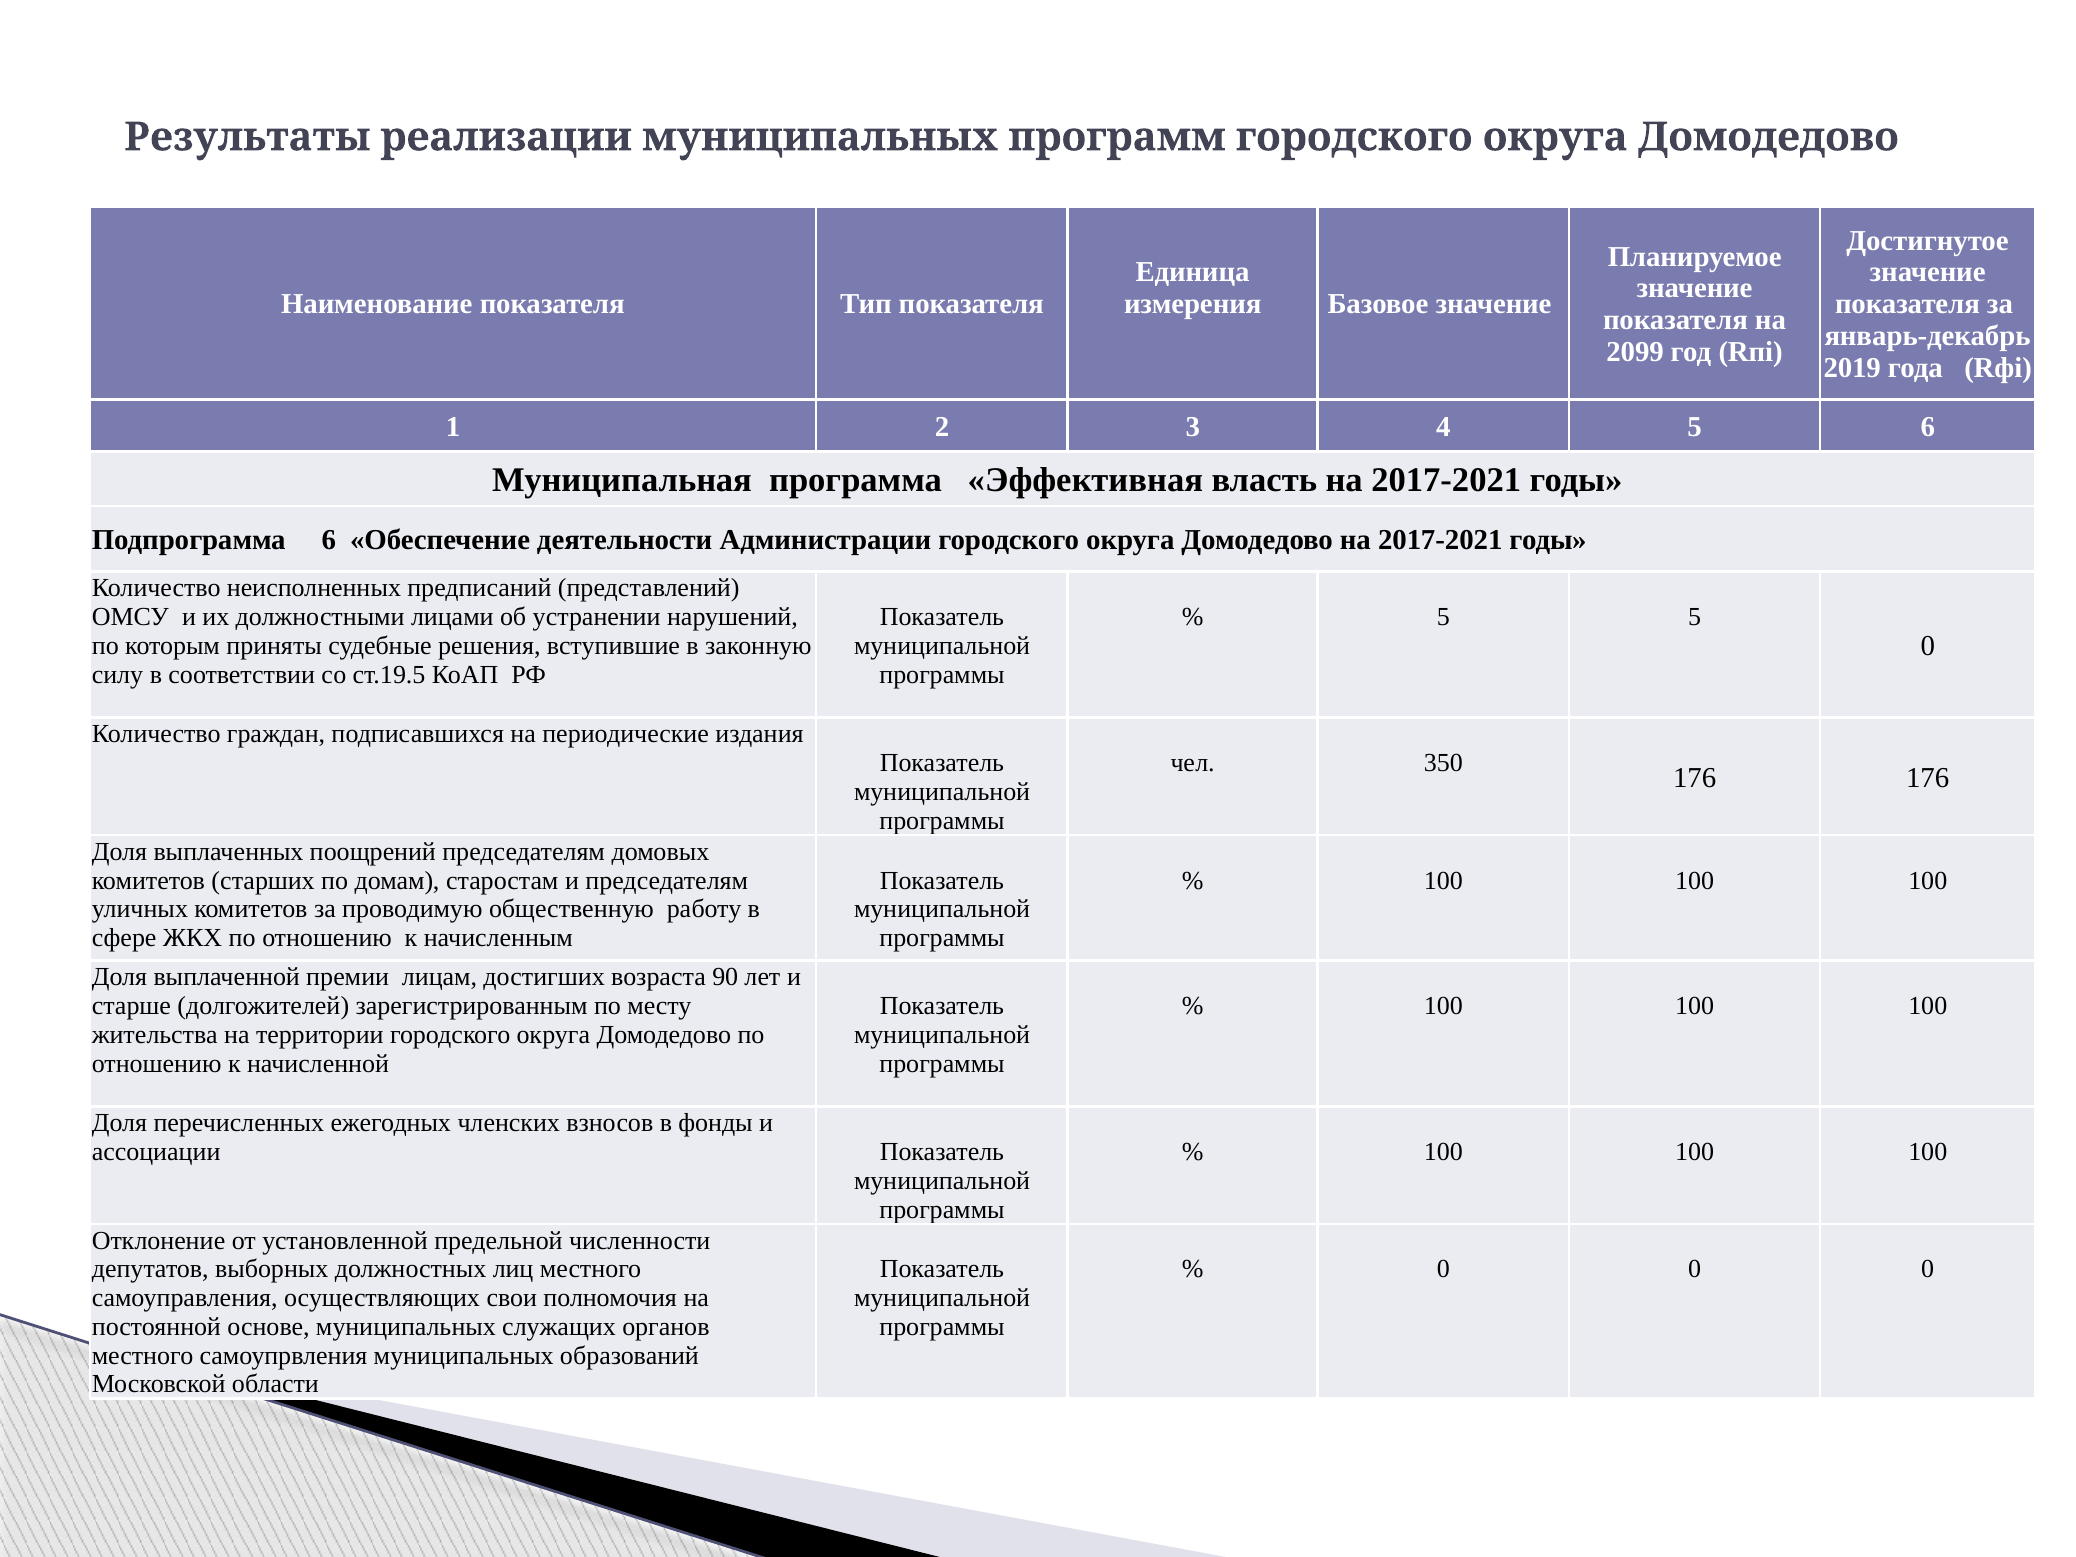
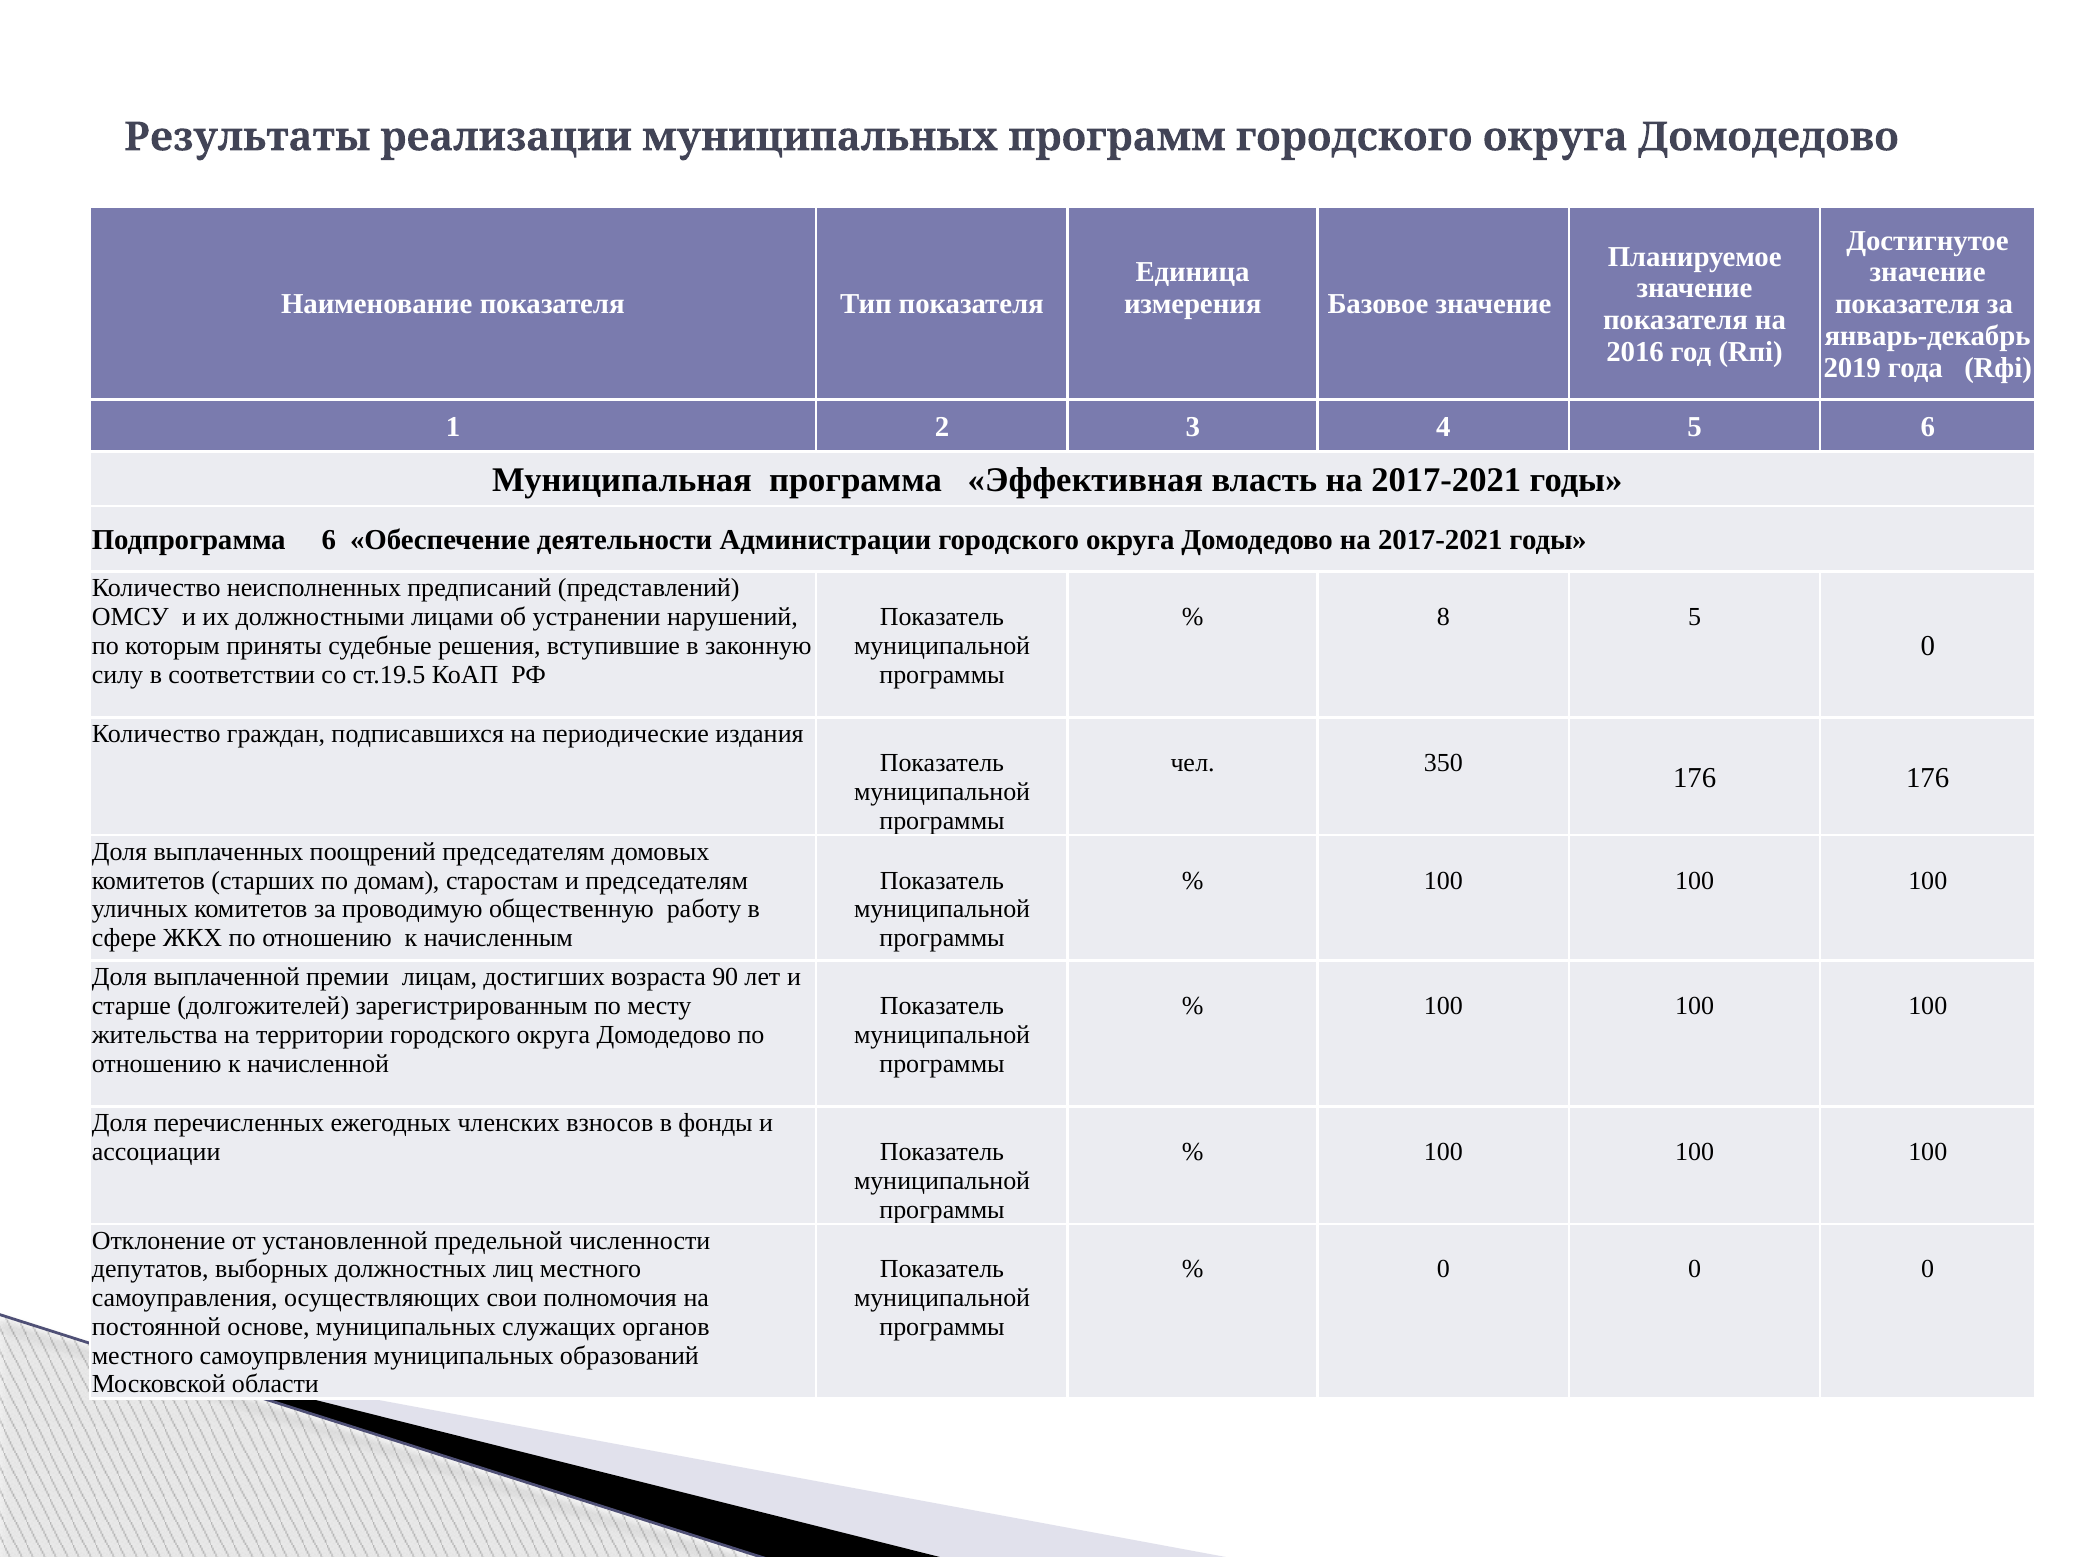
2099: 2099 -> 2016 (1635, 352)
5: 5 -> 8 (1443, 617)
